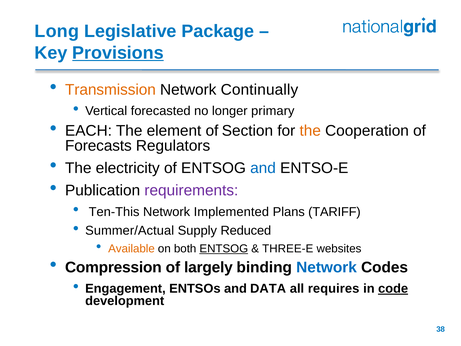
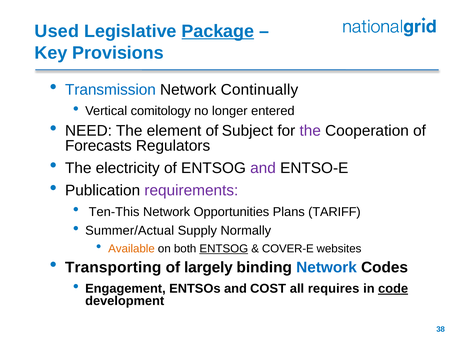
Long: Long -> Used (57, 31)
Package underline: none -> present (218, 31)
Provisions underline: present -> none (118, 53)
Transmission colour: orange -> blue (110, 90)
forecasted: forecasted -> comitology (161, 111)
primary: primary -> entered (273, 111)
EACH: EACH -> NEED (88, 131)
Section: Section -> Subject (247, 131)
the colour: orange -> purple (310, 131)
and colour: blue -> purple (263, 168)
Implemented: Implemented -> Opportunities (231, 212)
Reduced: Reduced -> Normally (246, 230)
THREE-E: THREE-E -> COVER-E (288, 249)
Compression: Compression -> Transporting (113, 267)
DATA: DATA -> COST (268, 288)
